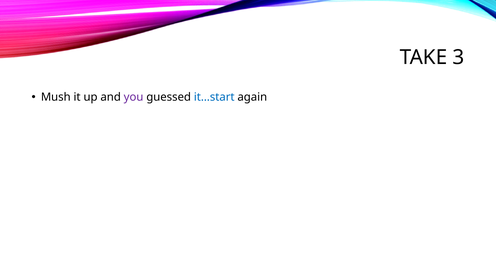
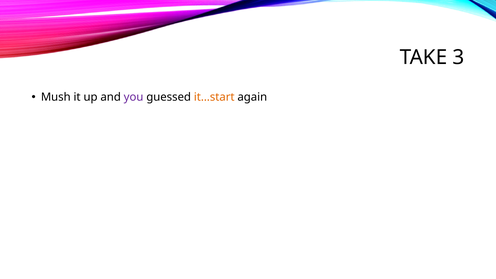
it…start colour: blue -> orange (214, 97)
